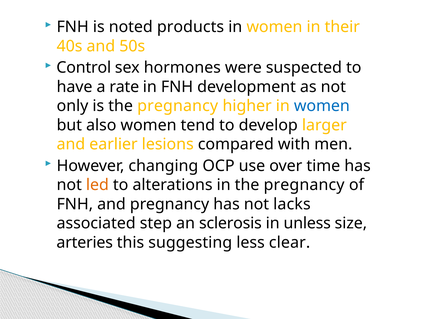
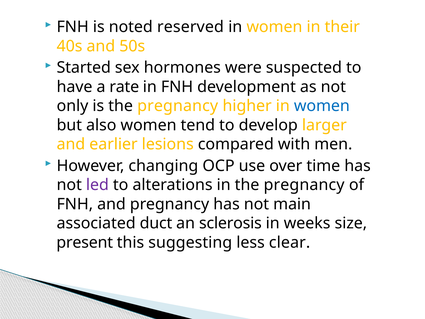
products: products -> reserved (190, 27)
Control: Control -> Started (84, 68)
led colour: orange -> purple (97, 185)
lacks: lacks -> main (292, 204)
step: step -> duct (156, 223)
unless: unless -> weeks (307, 223)
arteries: arteries -> present (85, 242)
